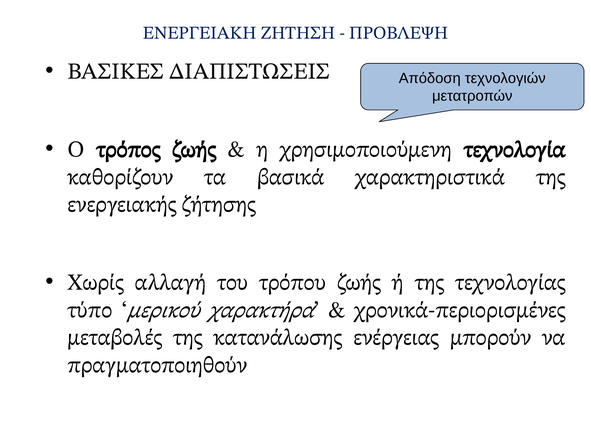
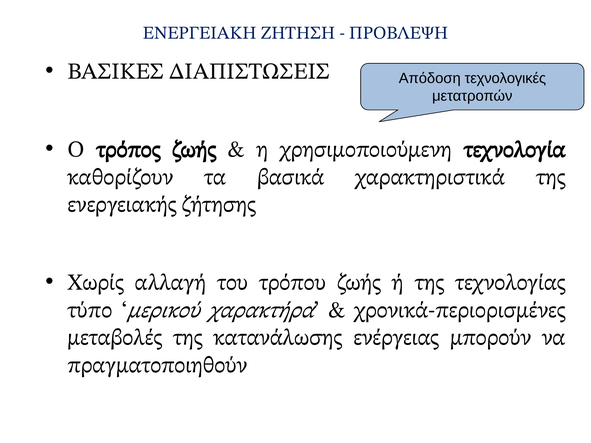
τεχνολογιών: τεχνολογιών -> τεχνολογικές (505, 78)
